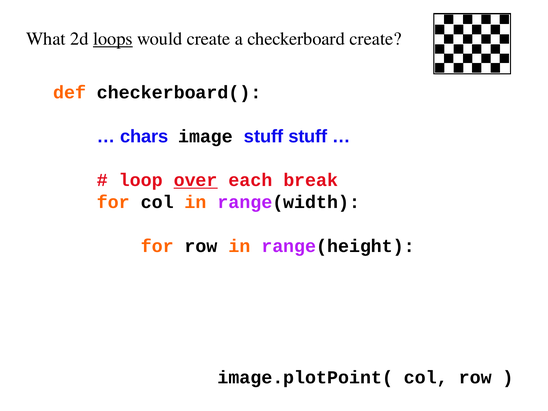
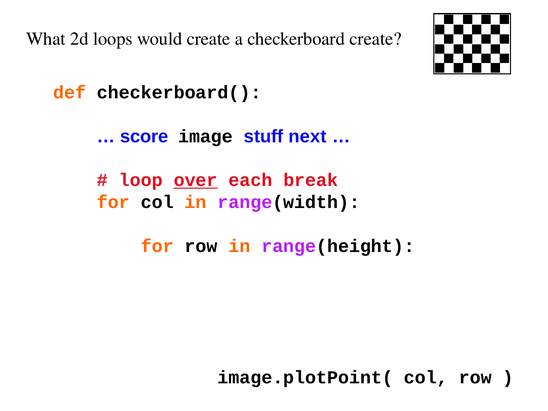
loops underline: present -> none (113, 39)
chars: chars -> score (144, 136)
stuff stuff: stuff -> next (308, 136)
